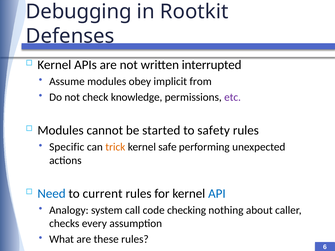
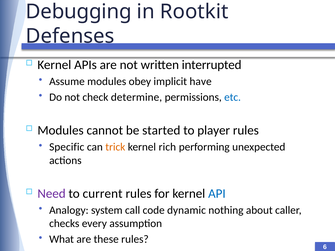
from: from -> have (201, 81)
knowledge: knowledge -> determine (136, 97)
etc colour: purple -> blue (233, 97)
safety: safety -> player (214, 130)
safe: safe -> rich (167, 147)
Need colour: blue -> purple (52, 194)
checking: checking -> dynamic (186, 210)
